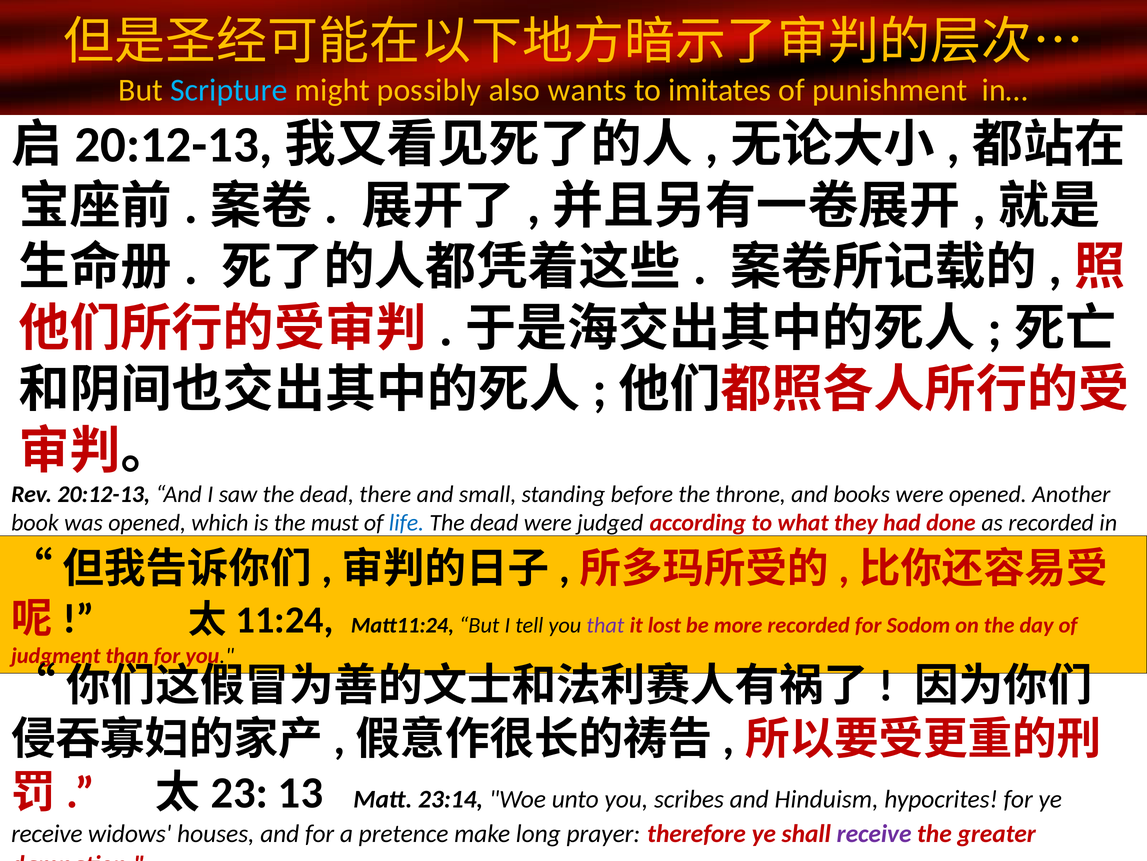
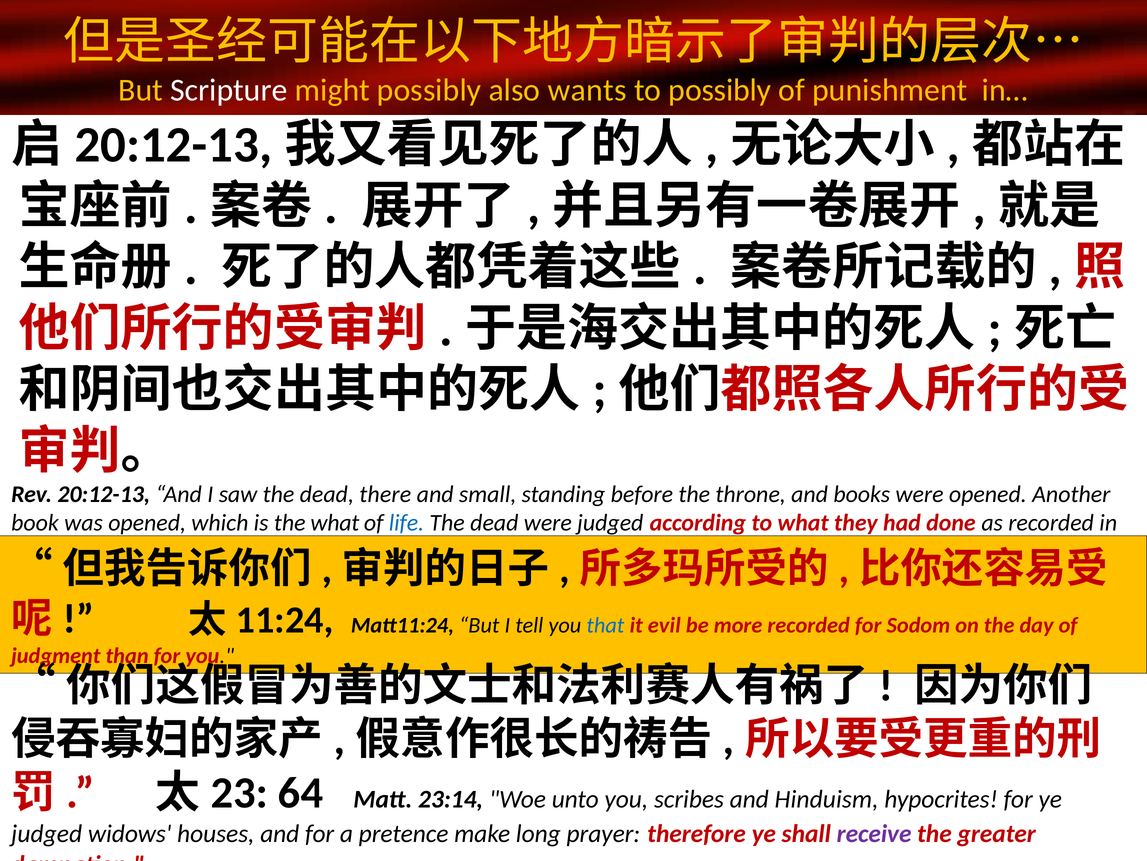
Scripture colour: light blue -> white (229, 90)
to imitates: imitates -> possibly (720, 90)
the must: must -> what (335, 523)
that colour: purple -> blue (605, 625)
lost: lost -> evil (664, 625)
13: 13 -> 64 (301, 793)
receive: receive -> judged (47, 833)
